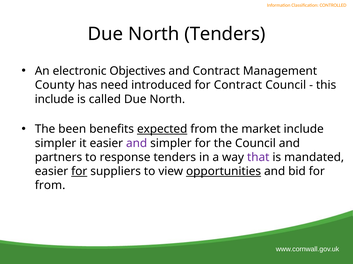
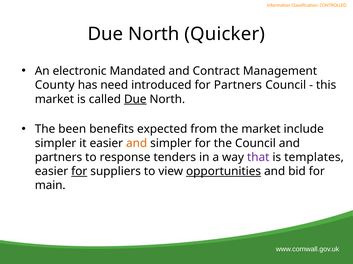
North Tenders: Tenders -> Quicker (225, 34)
Objectives: Objectives -> Mandated (138, 71)
for Contract: Contract -> Partners (238, 85)
include: include -> market (54, 99)
Due underline: none -> present (135, 99)
expected underline: present -> none (162, 129)
and colour: purple -> orange (137, 144)
mandated: mandated -> templates (314, 158)
from: from -> main (50, 186)
